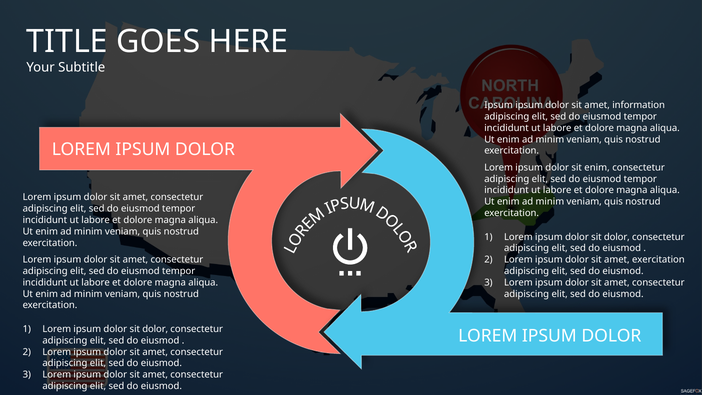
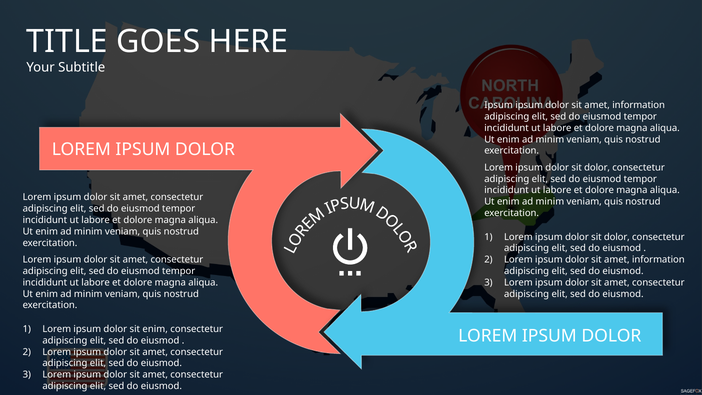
enim: enim -> dolor (597, 167)
exercitation: exercitation -> information (658, 260)
dolor: dolor -> enim (155, 329)
